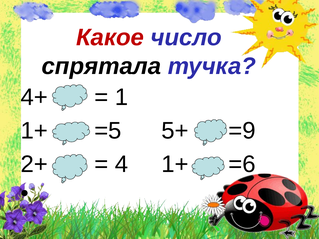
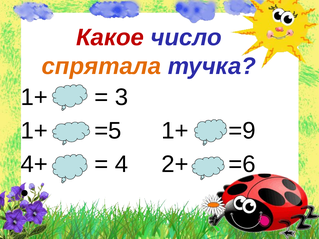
спрятала colour: black -> orange (101, 66)
4+: 4+ -> 1+ (34, 97)
1: 1 -> 3 (122, 97)
=5 5+: 5+ -> 1+ (175, 131)
2+: 2+ -> 4+ (34, 164)
4 1+: 1+ -> 2+ (175, 164)
